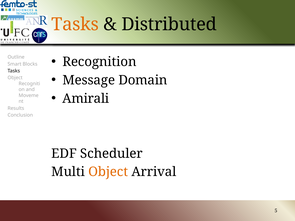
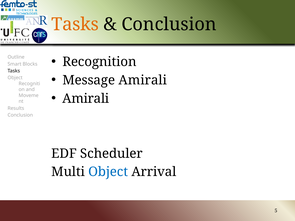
Distributed: Distributed -> Conclusion (169, 24)
Message Domain: Domain -> Amirali (143, 80)
Object colour: orange -> blue (108, 172)
